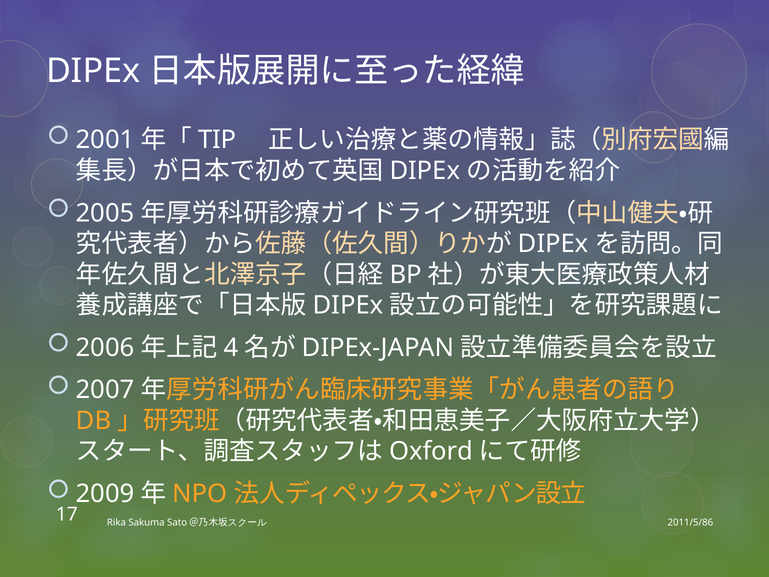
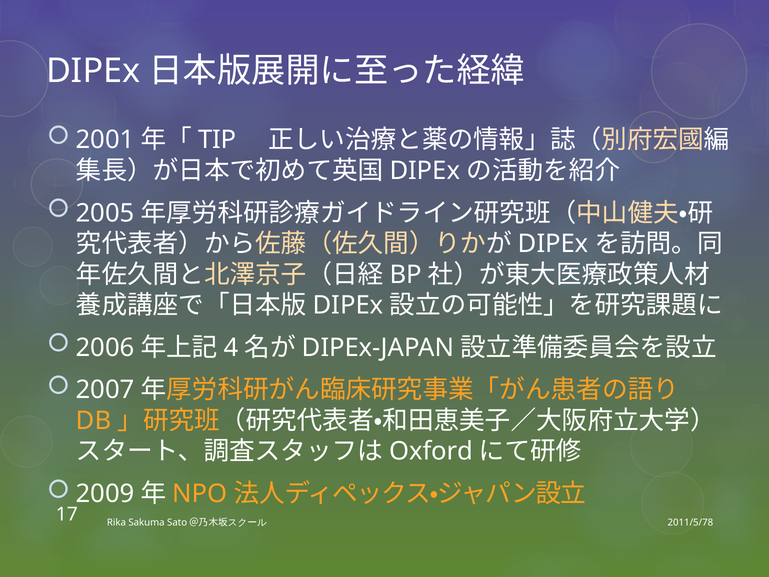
2011/5/86: 2011/5/86 -> 2011/5/78 (690, 522)
